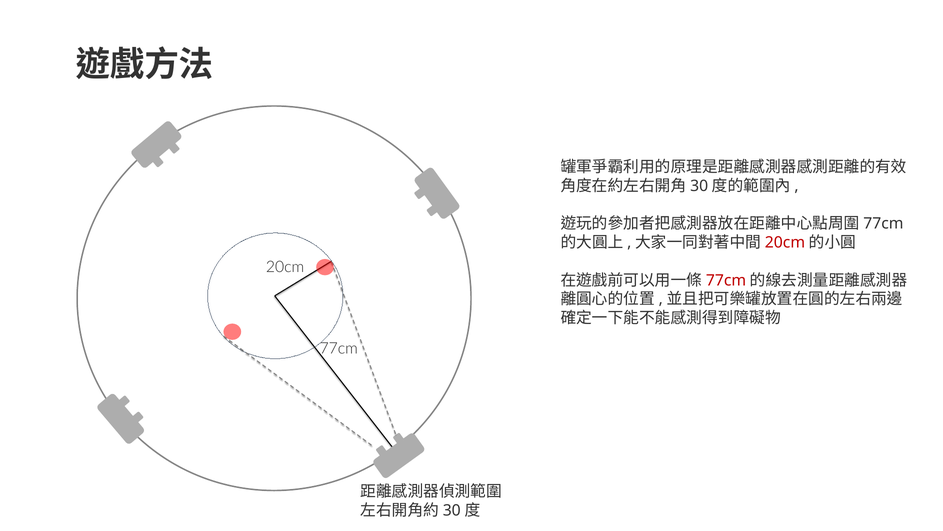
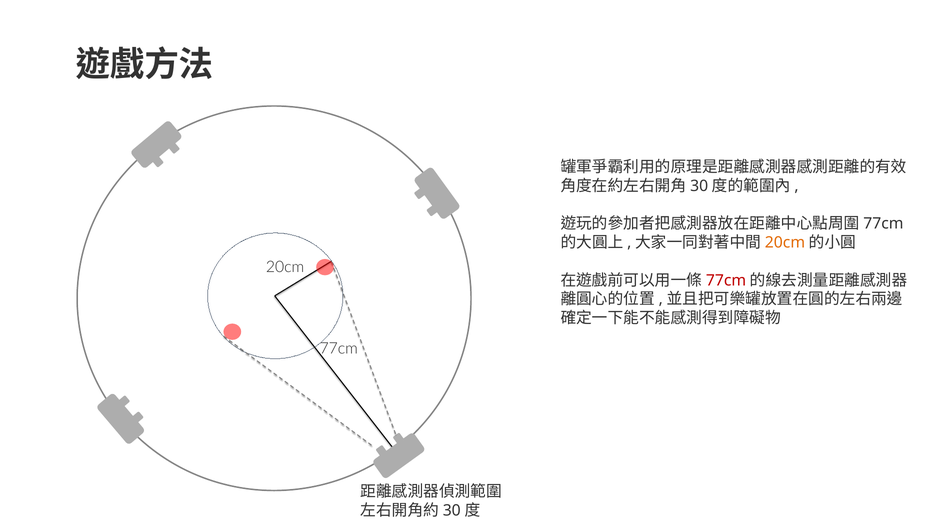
20cm colour: red -> orange (785, 242)
